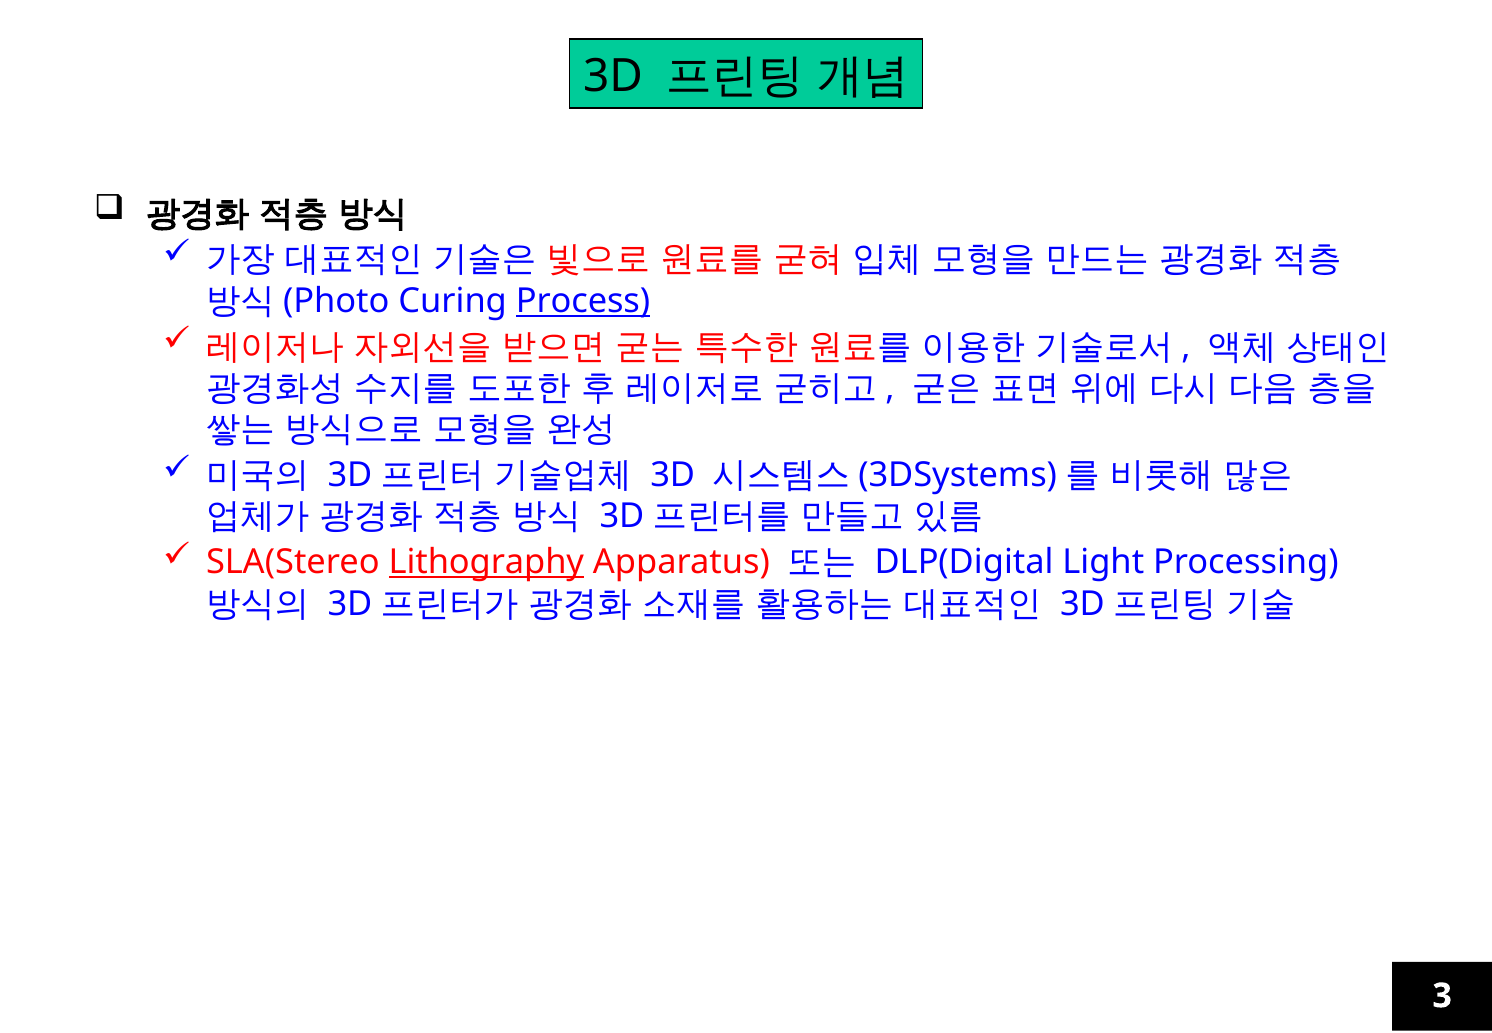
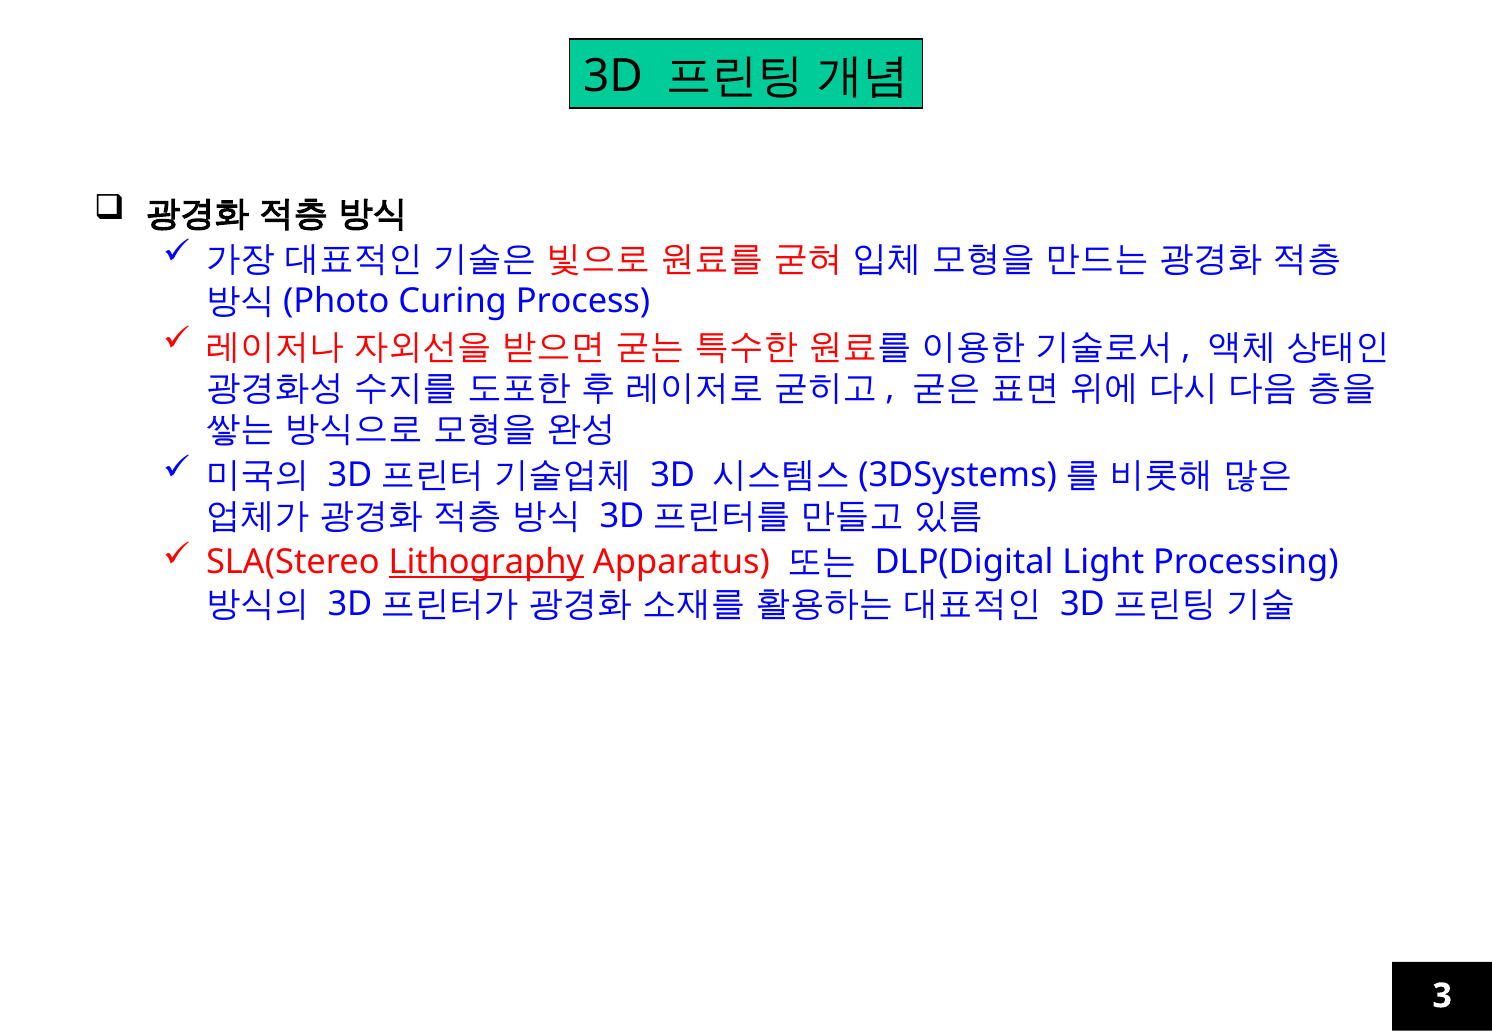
Process underline: present -> none (583, 301)
